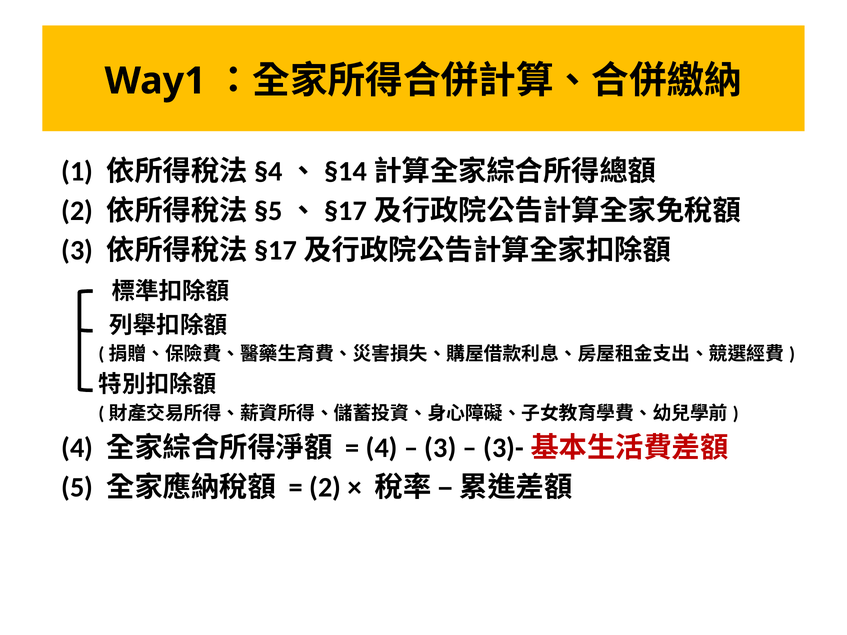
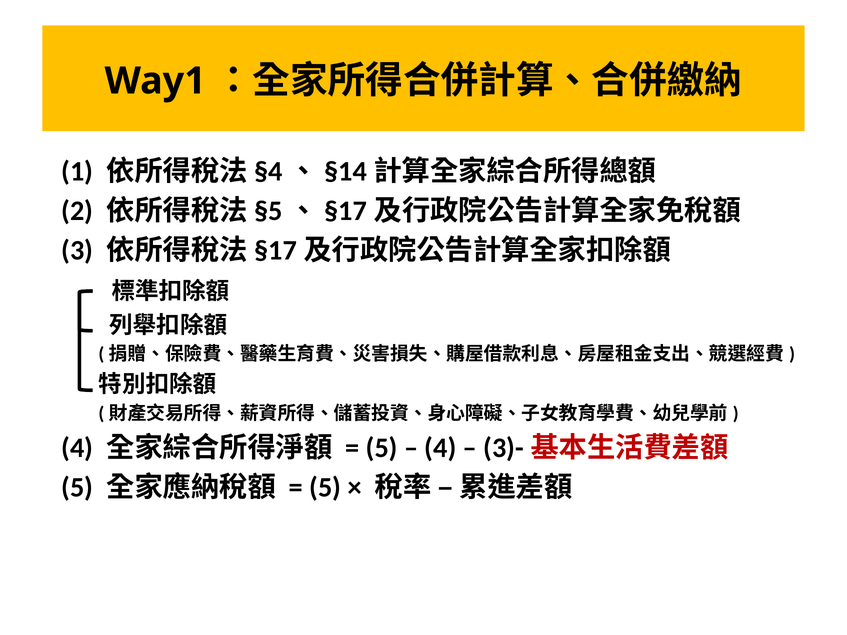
4: 4 -> 5 (382, 448)
3: 3 -> 4 (440, 448)
2: 2 -> 5 (325, 488)
